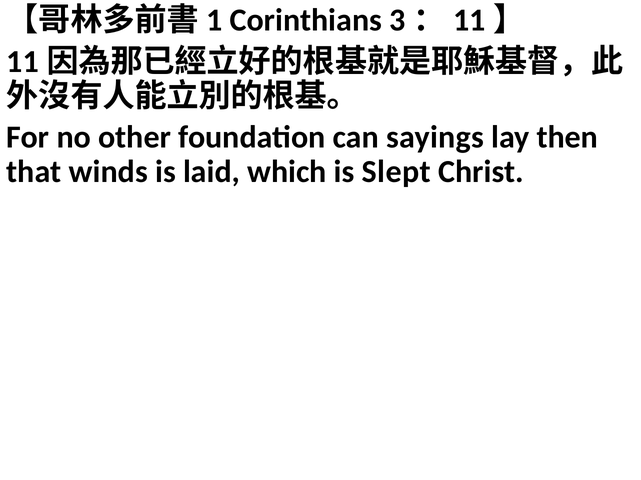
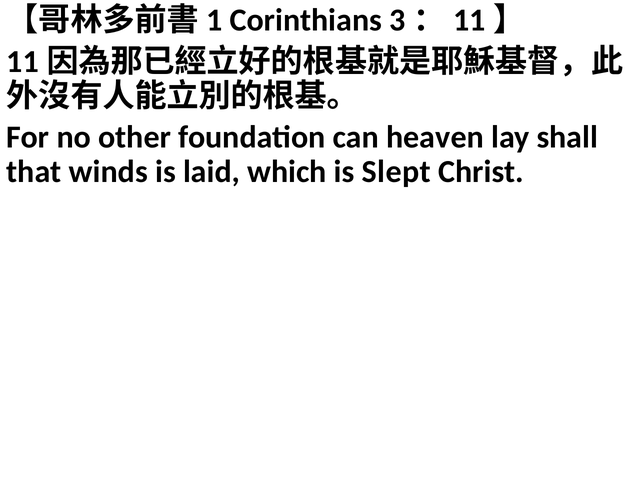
sayings: sayings -> heaven (435, 138)
then: then -> shall (567, 138)
